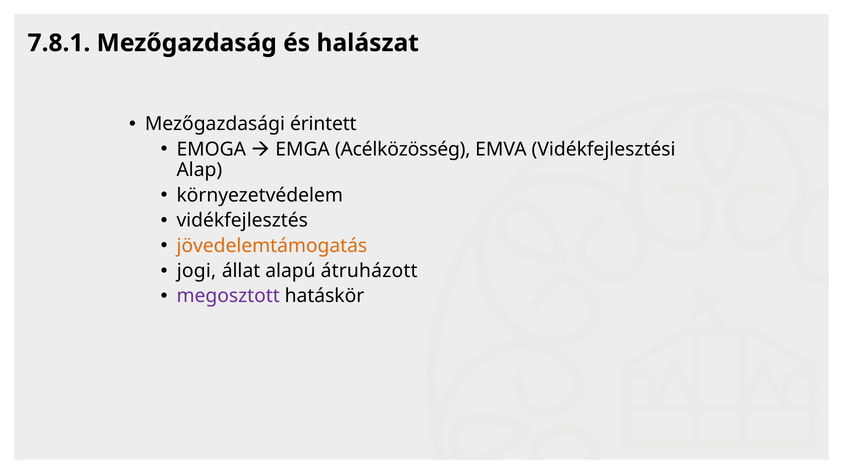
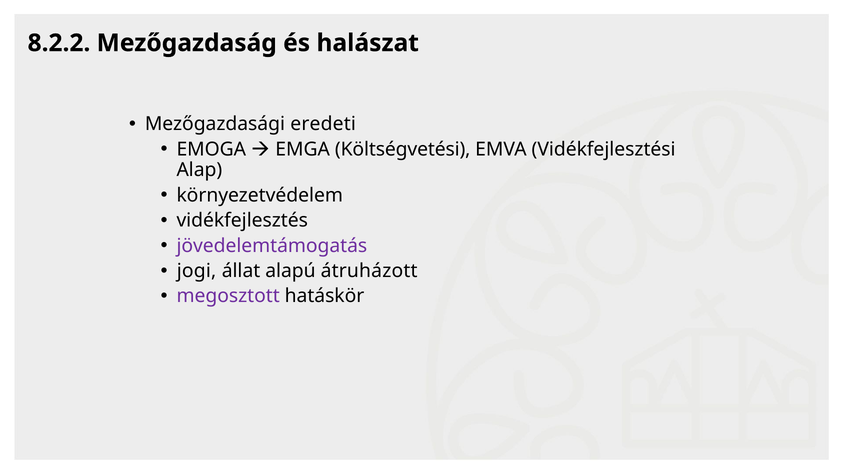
7.8.1: 7.8.1 -> 8.2.2 (59, 43)
érintett: érintett -> eredeti (323, 124)
Acélközösség: Acélközösség -> Költségvetési (403, 149)
jövedelemtámogatás colour: orange -> purple (272, 246)
